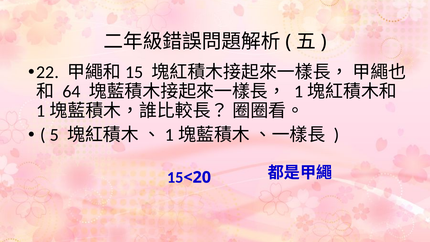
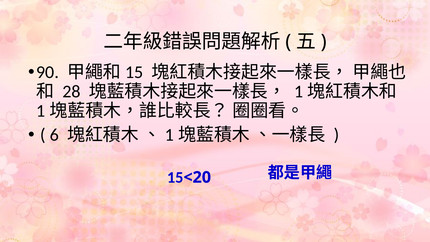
22: 22 -> 90 (48, 72)
64: 64 -> 28 (71, 92)
5: 5 -> 6 (54, 135)
